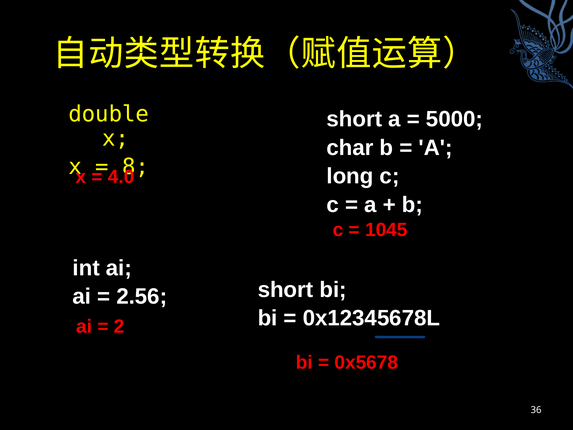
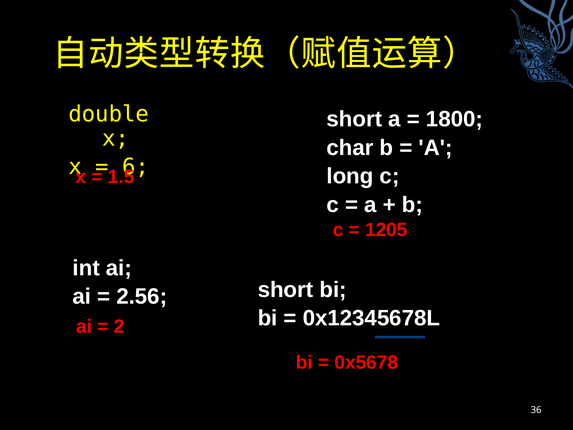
5000: 5000 -> 1800 (454, 119)
8: 8 -> 6 (136, 167)
4.0: 4.0 -> 1.5 (121, 177)
1045: 1045 -> 1205 (386, 230)
